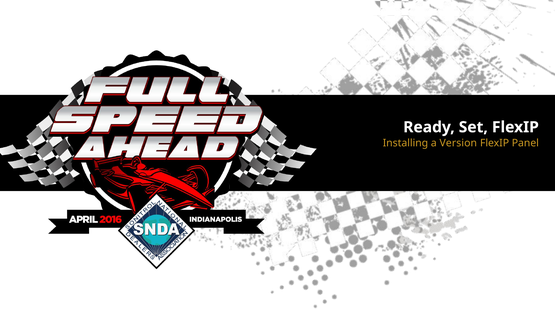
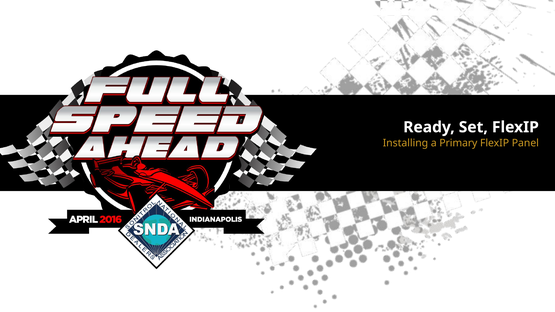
Version: Version -> Primary (458, 143)
